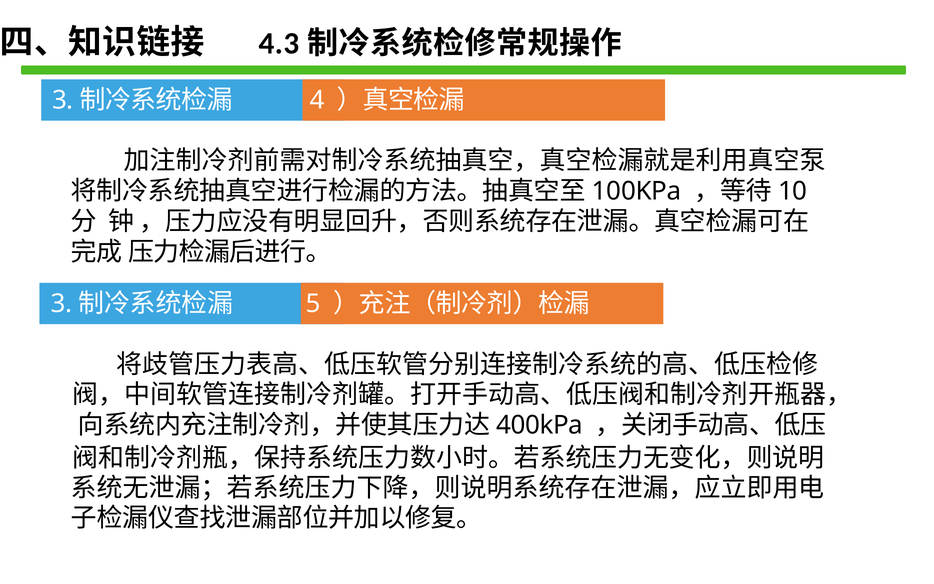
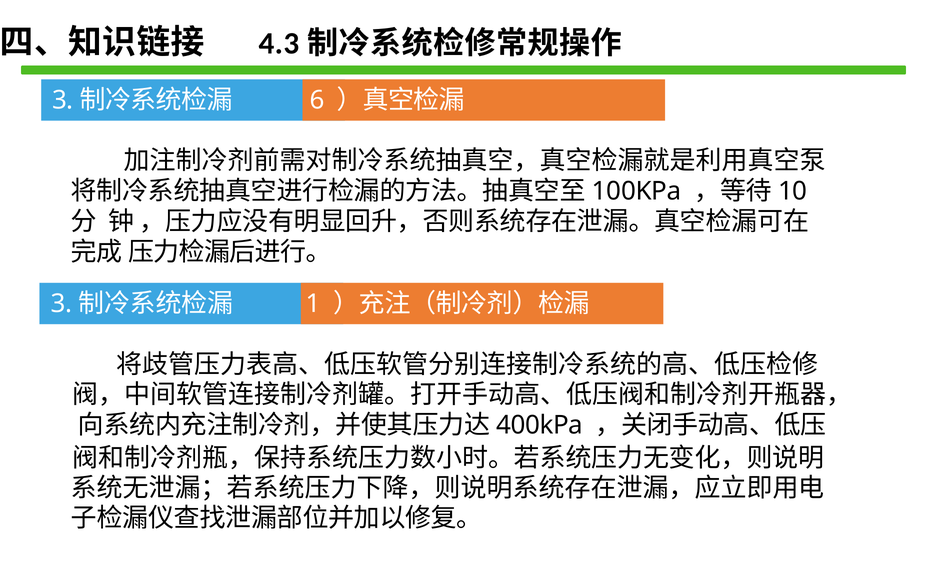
4: 4 -> 6 (317, 100)
5: 5 -> 1 (313, 304)
